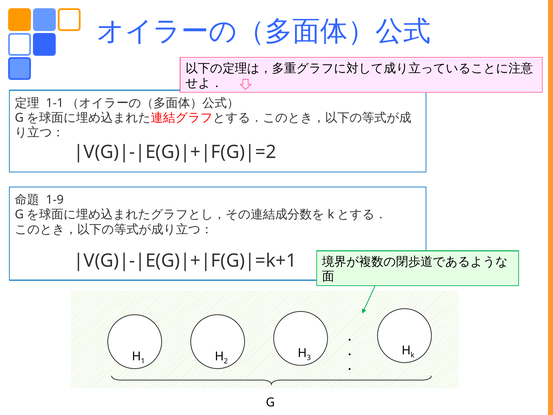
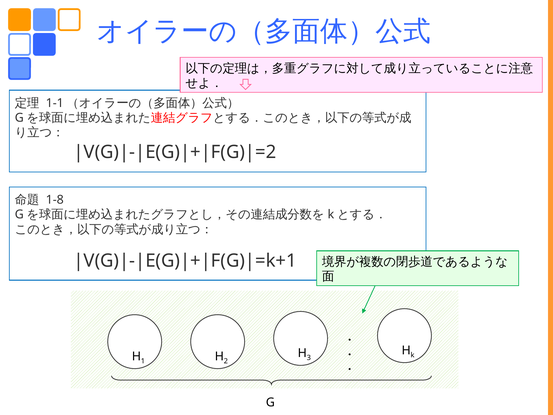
1-9: 1-9 -> 1-8 (55, 200)
